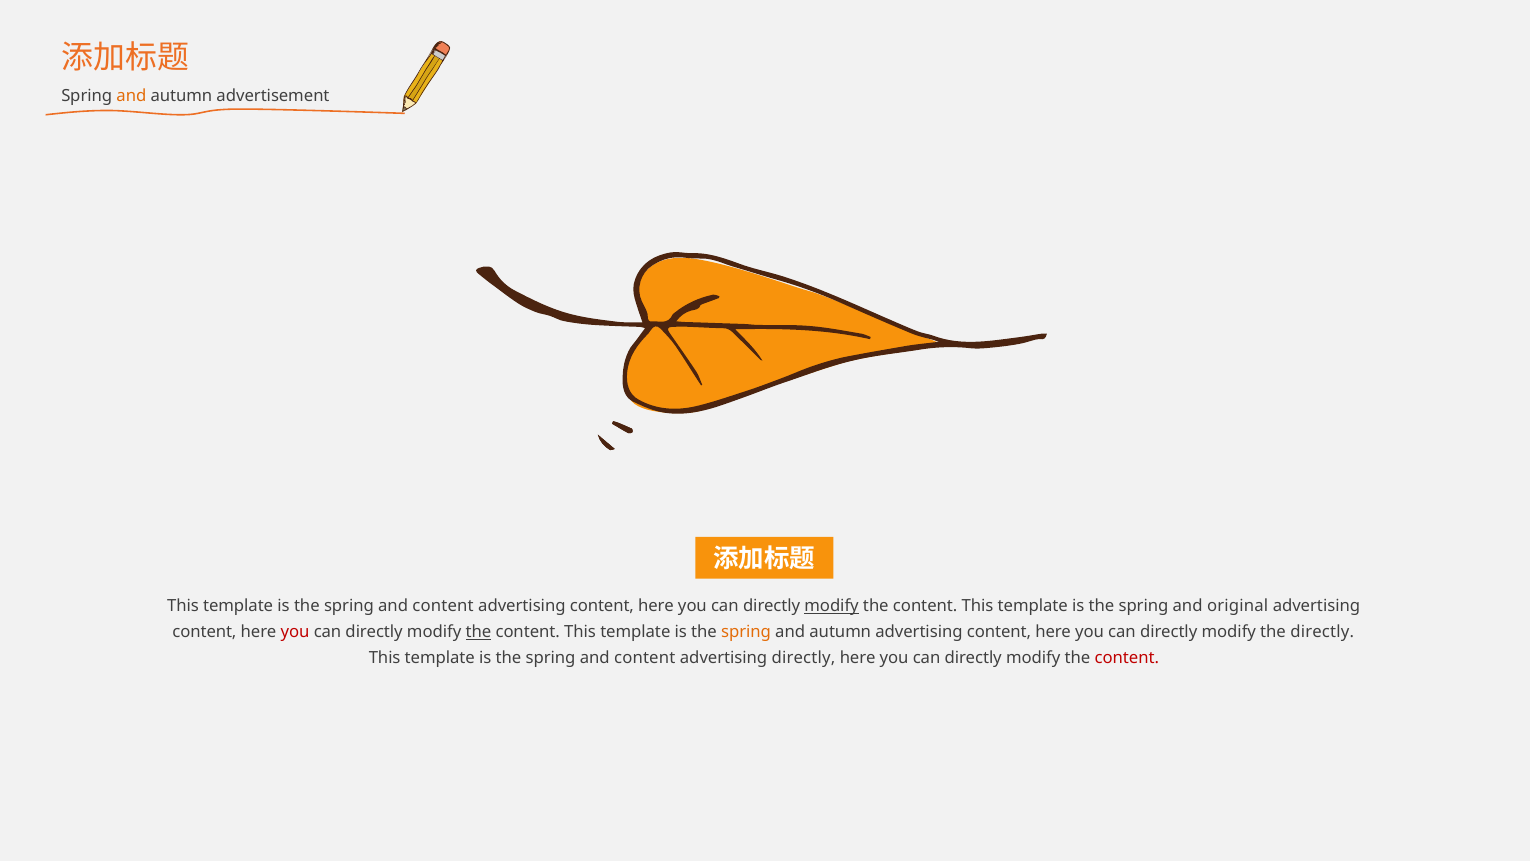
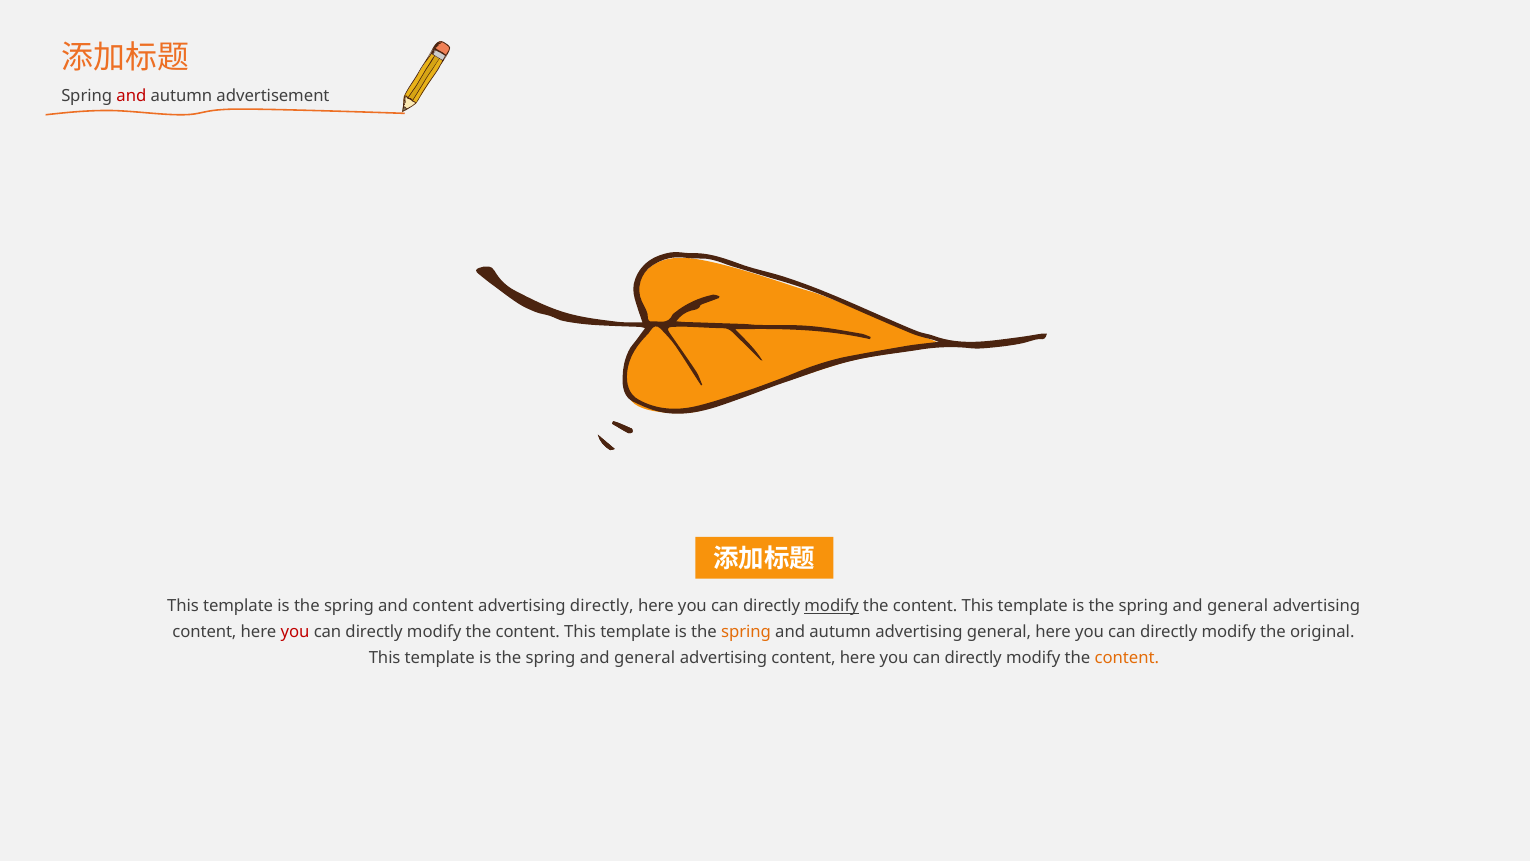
and colour: orange -> red (131, 96)
content: content -> directly (602, 606)
original: original -> general (1238, 606)
the underline: present -> none (478, 632)
autumn advertising content: content -> general (999, 632)
the directly: directly -> original (1322, 632)
content: content -> general (645, 658)
directly: directly -> content (804, 658)
content colour: red -> orange (1127, 658)
